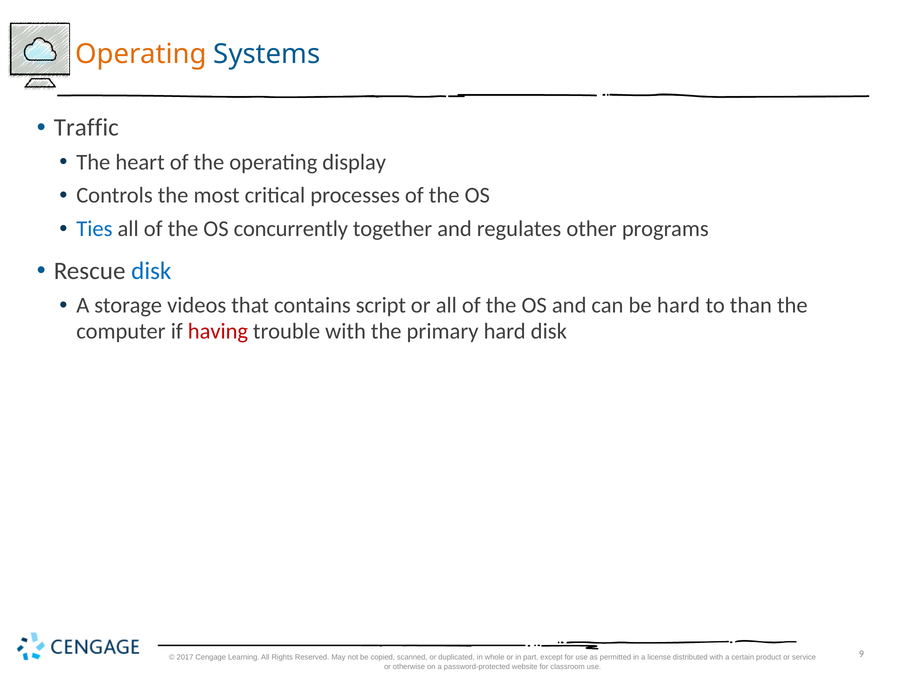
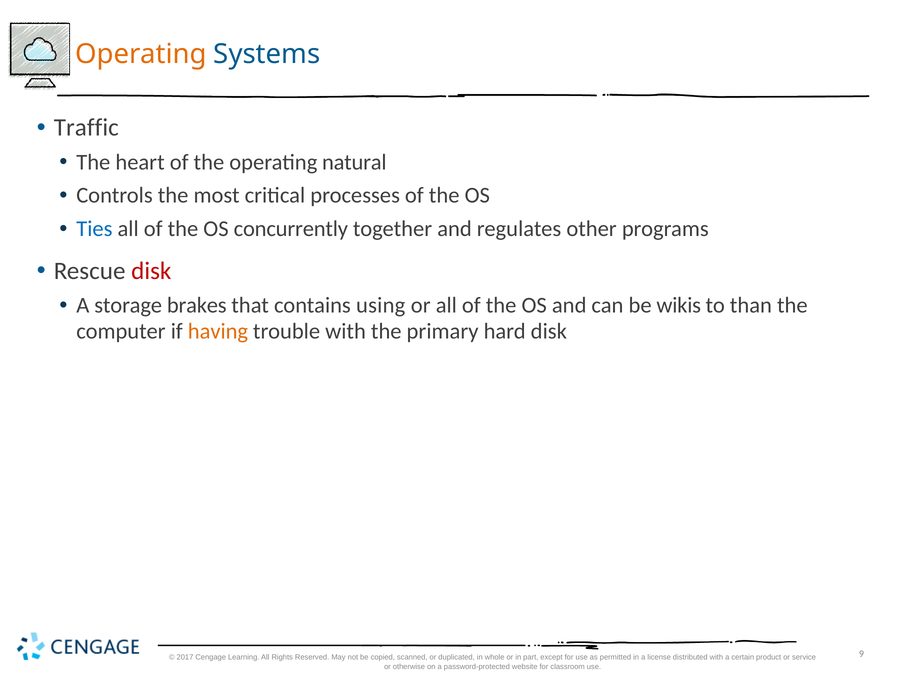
display: display -> natural (354, 162)
disk colour: blue -> red (151, 271)
videos: videos -> brakes (197, 306)
script: script -> using (381, 306)
be hard: hard -> wikis (679, 306)
having colour: red -> orange (218, 331)
